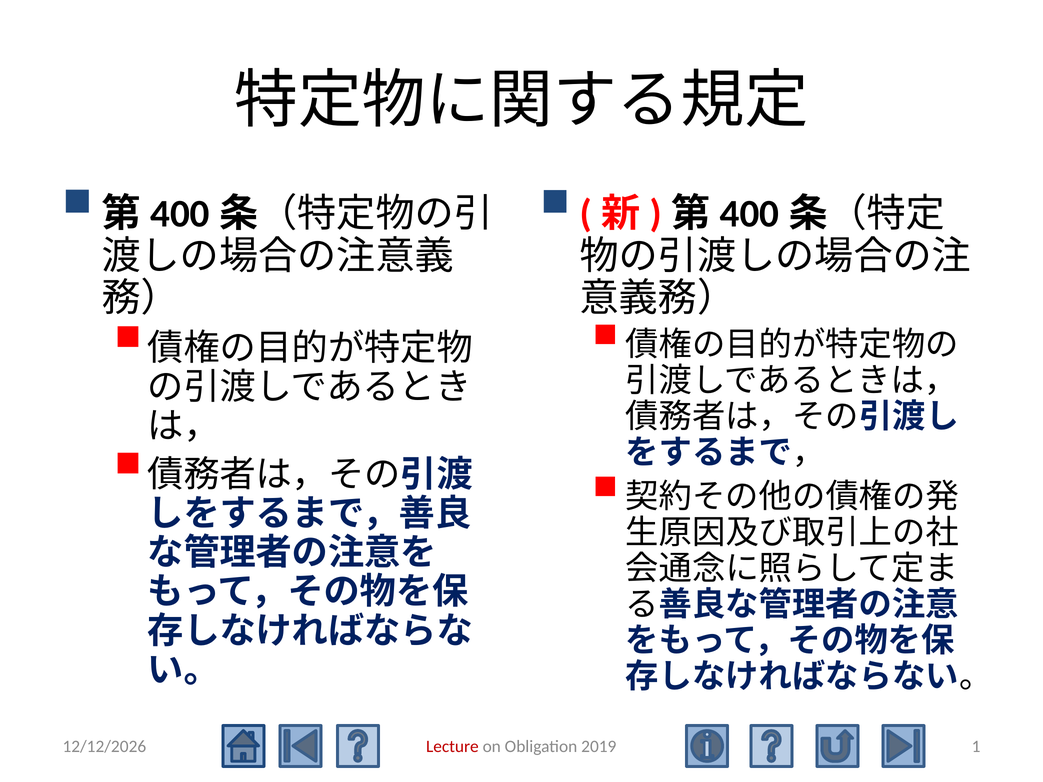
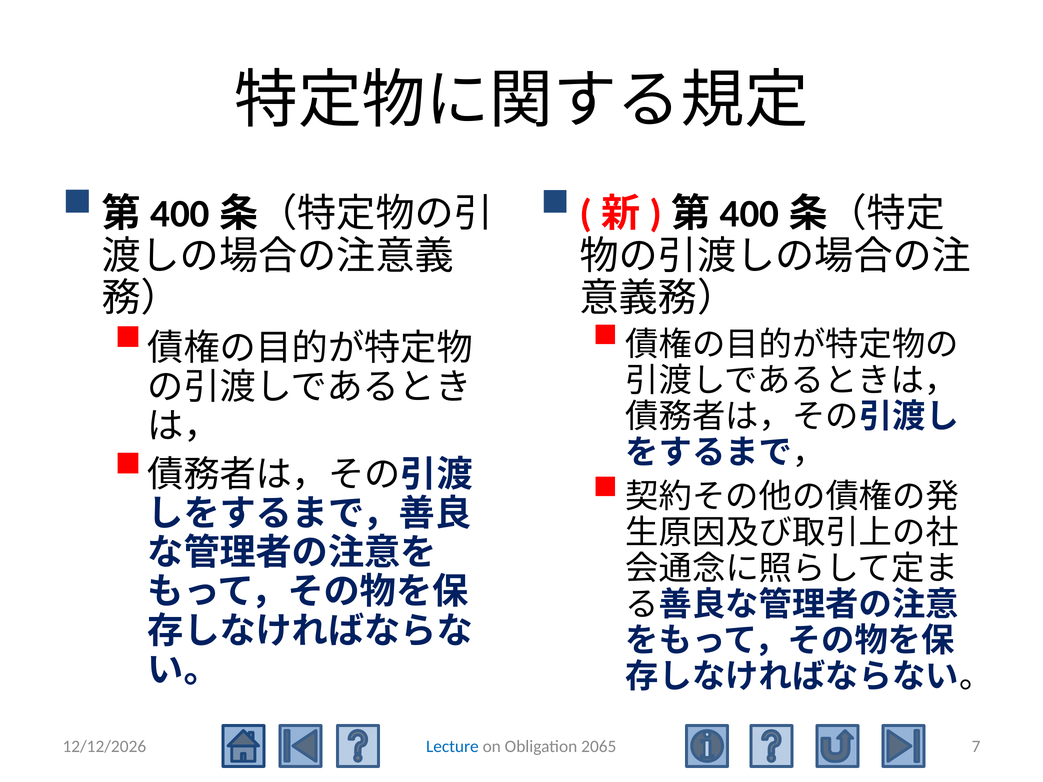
Lecture colour: red -> blue (452, 747)
2019: 2019 -> 2065 (599, 747)
1: 1 -> 7 (976, 747)
